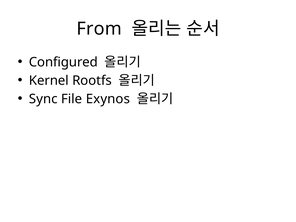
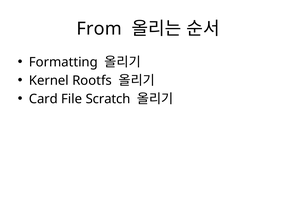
Configured: Configured -> Formatting (63, 62)
Sync: Sync -> Card (43, 99)
Exynos: Exynos -> Scratch (108, 99)
